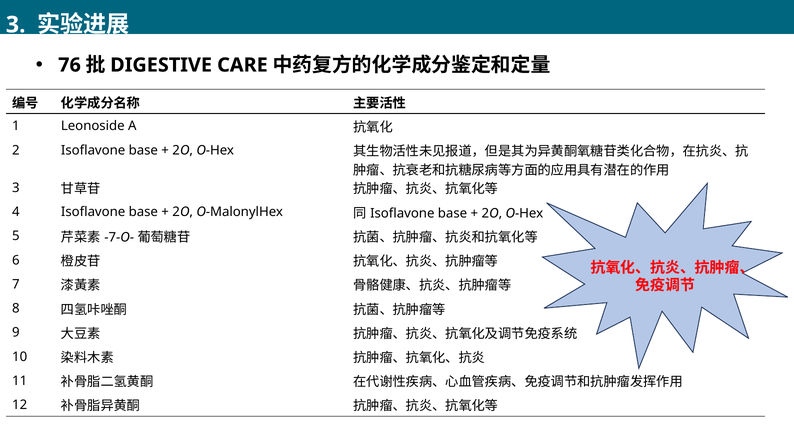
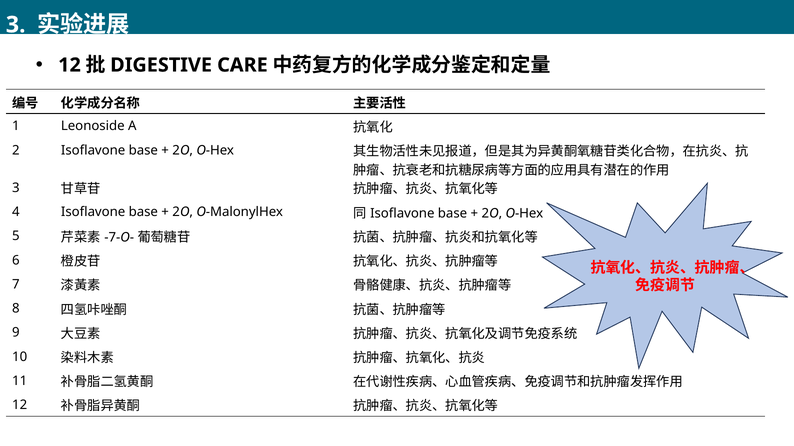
76: 76 -> 12 (70, 65)
